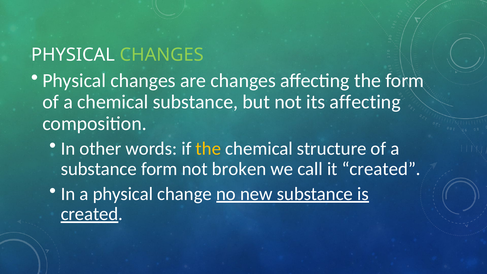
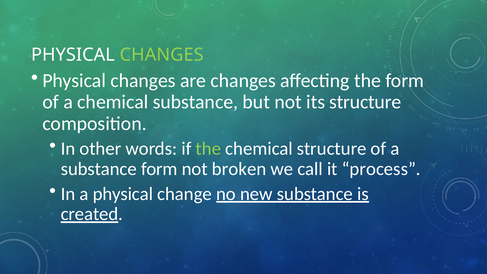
its affecting: affecting -> structure (365, 102)
the colour: yellow -> light green (208, 149)
it created: created -> process (381, 169)
